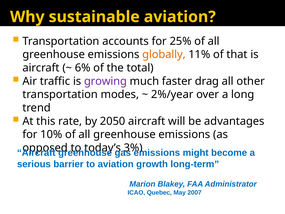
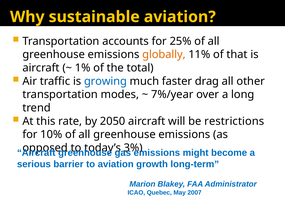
6%: 6% -> 1% (83, 68)
growing colour: purple -> blue (106, 81)
2%/year: 2%/year -> 7%/year (172, 94)
advantages: advantages -> restrictions (234, 121)
